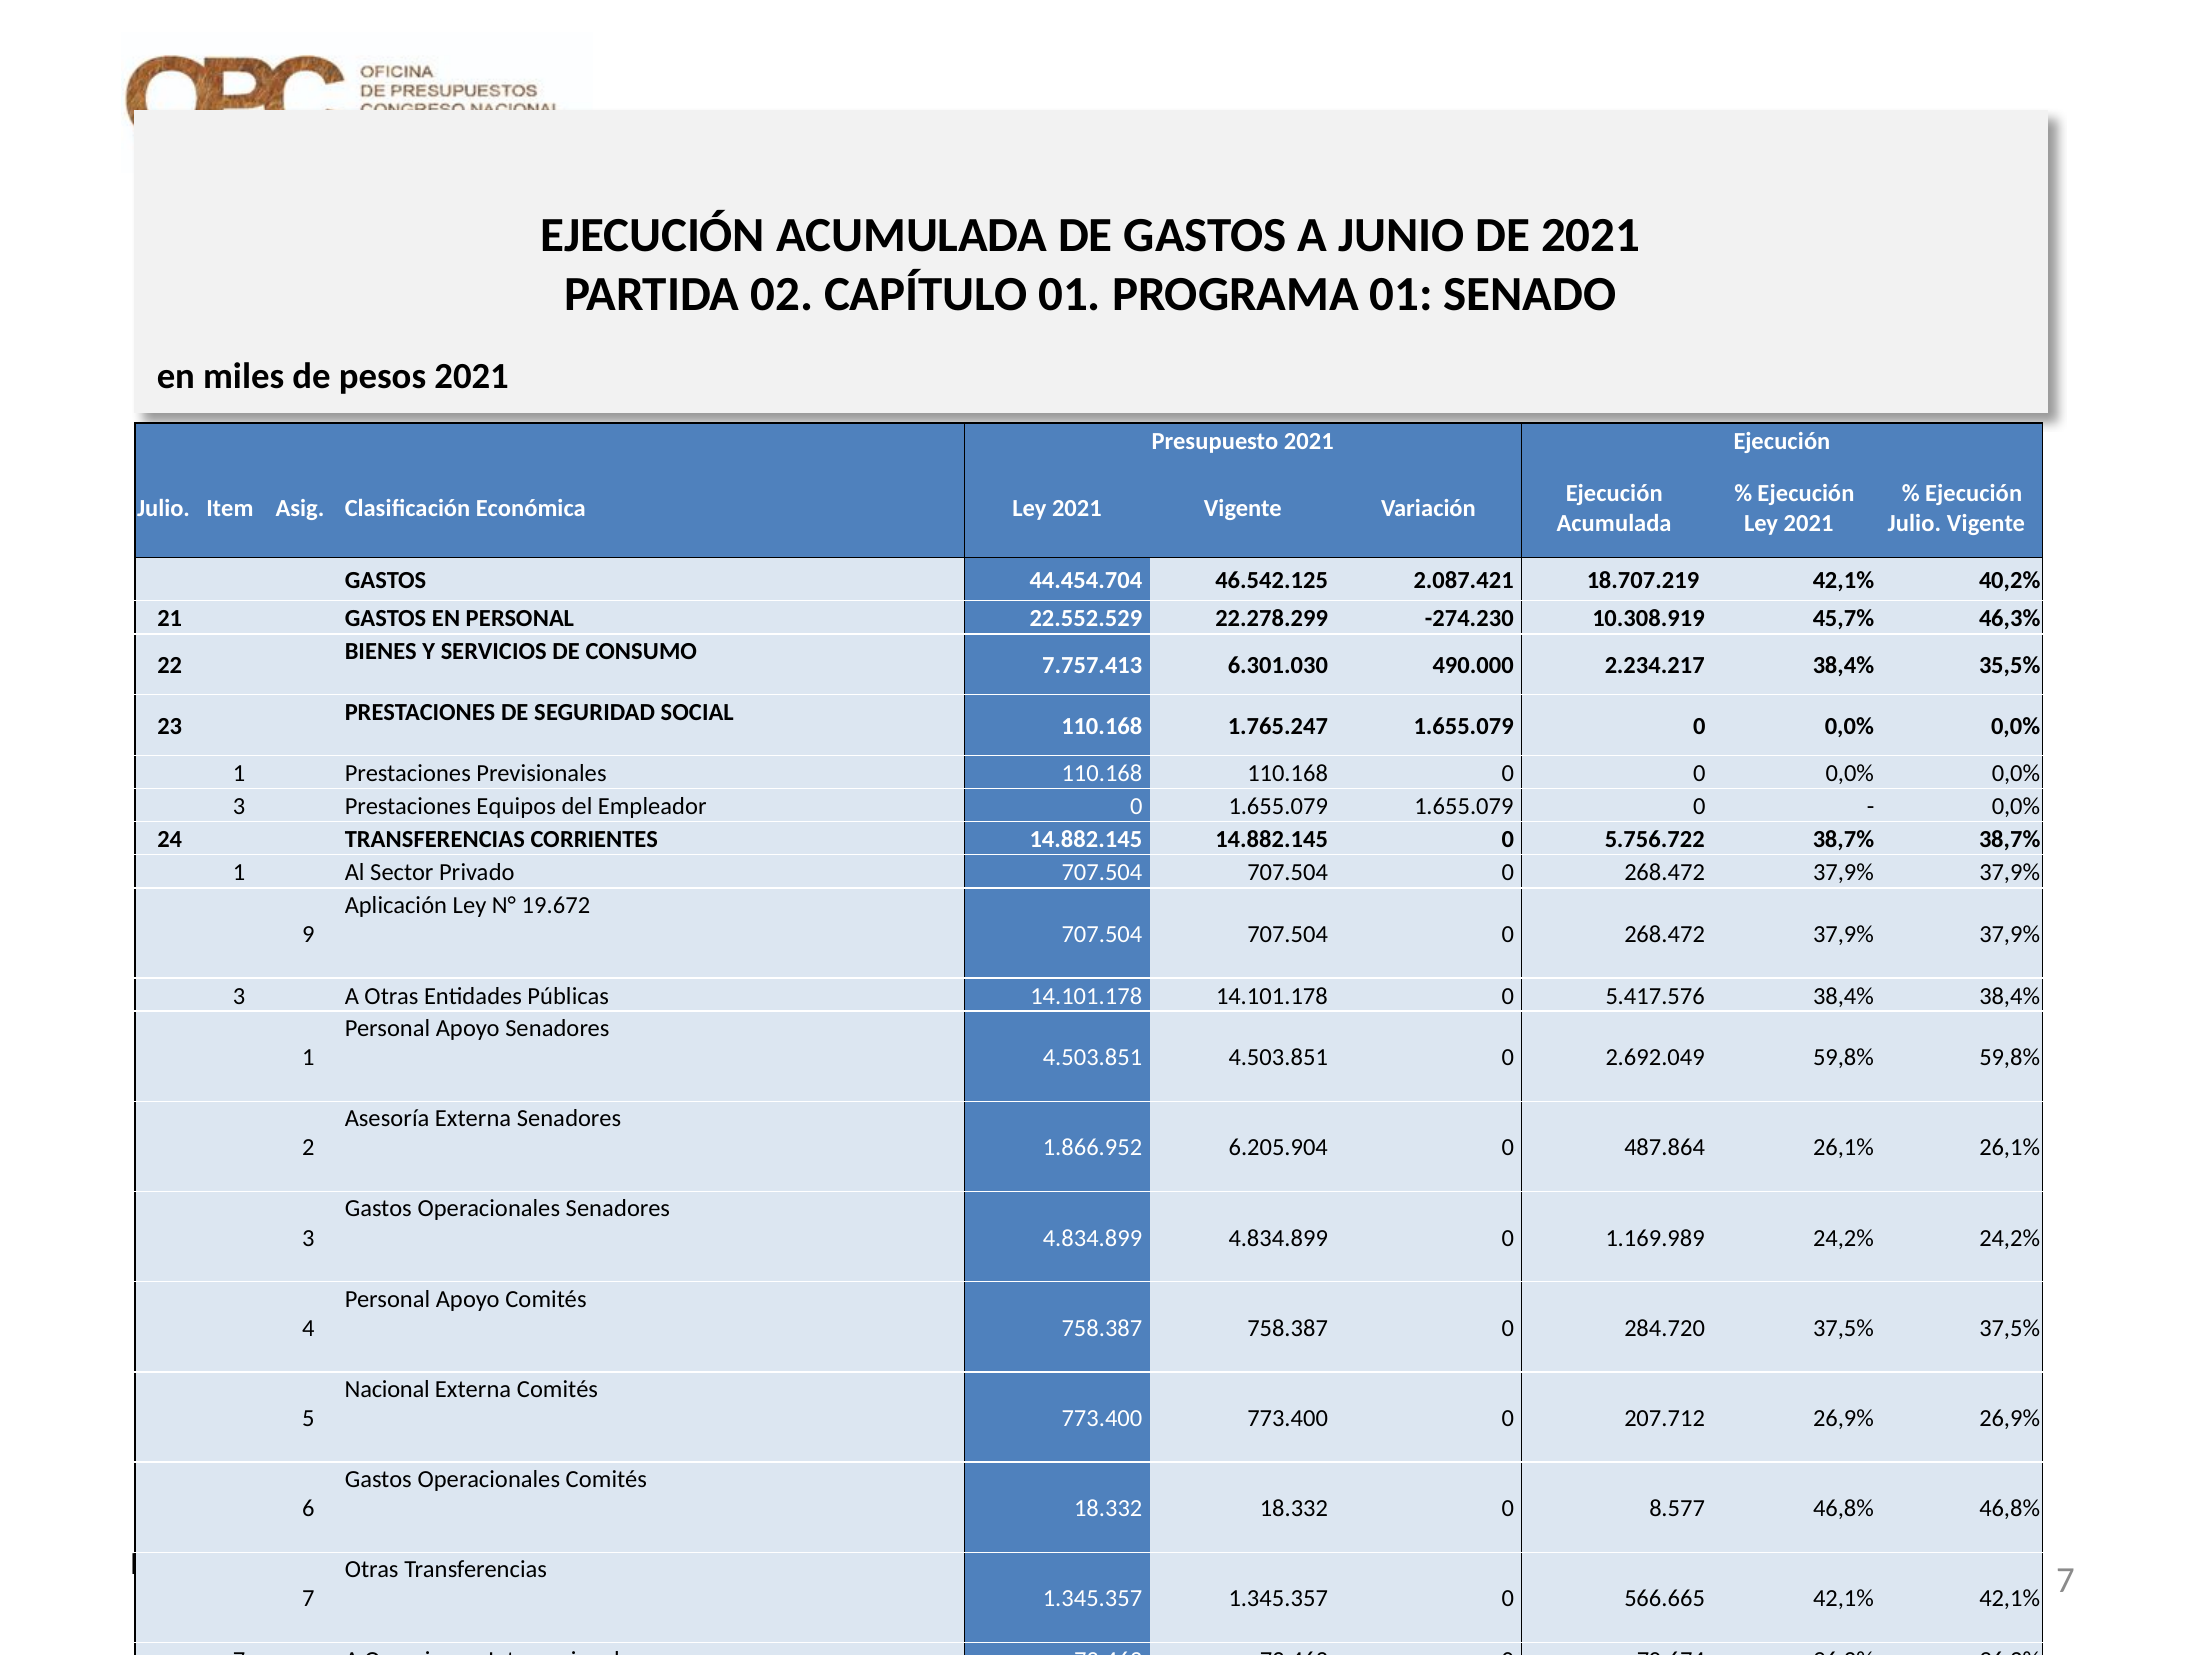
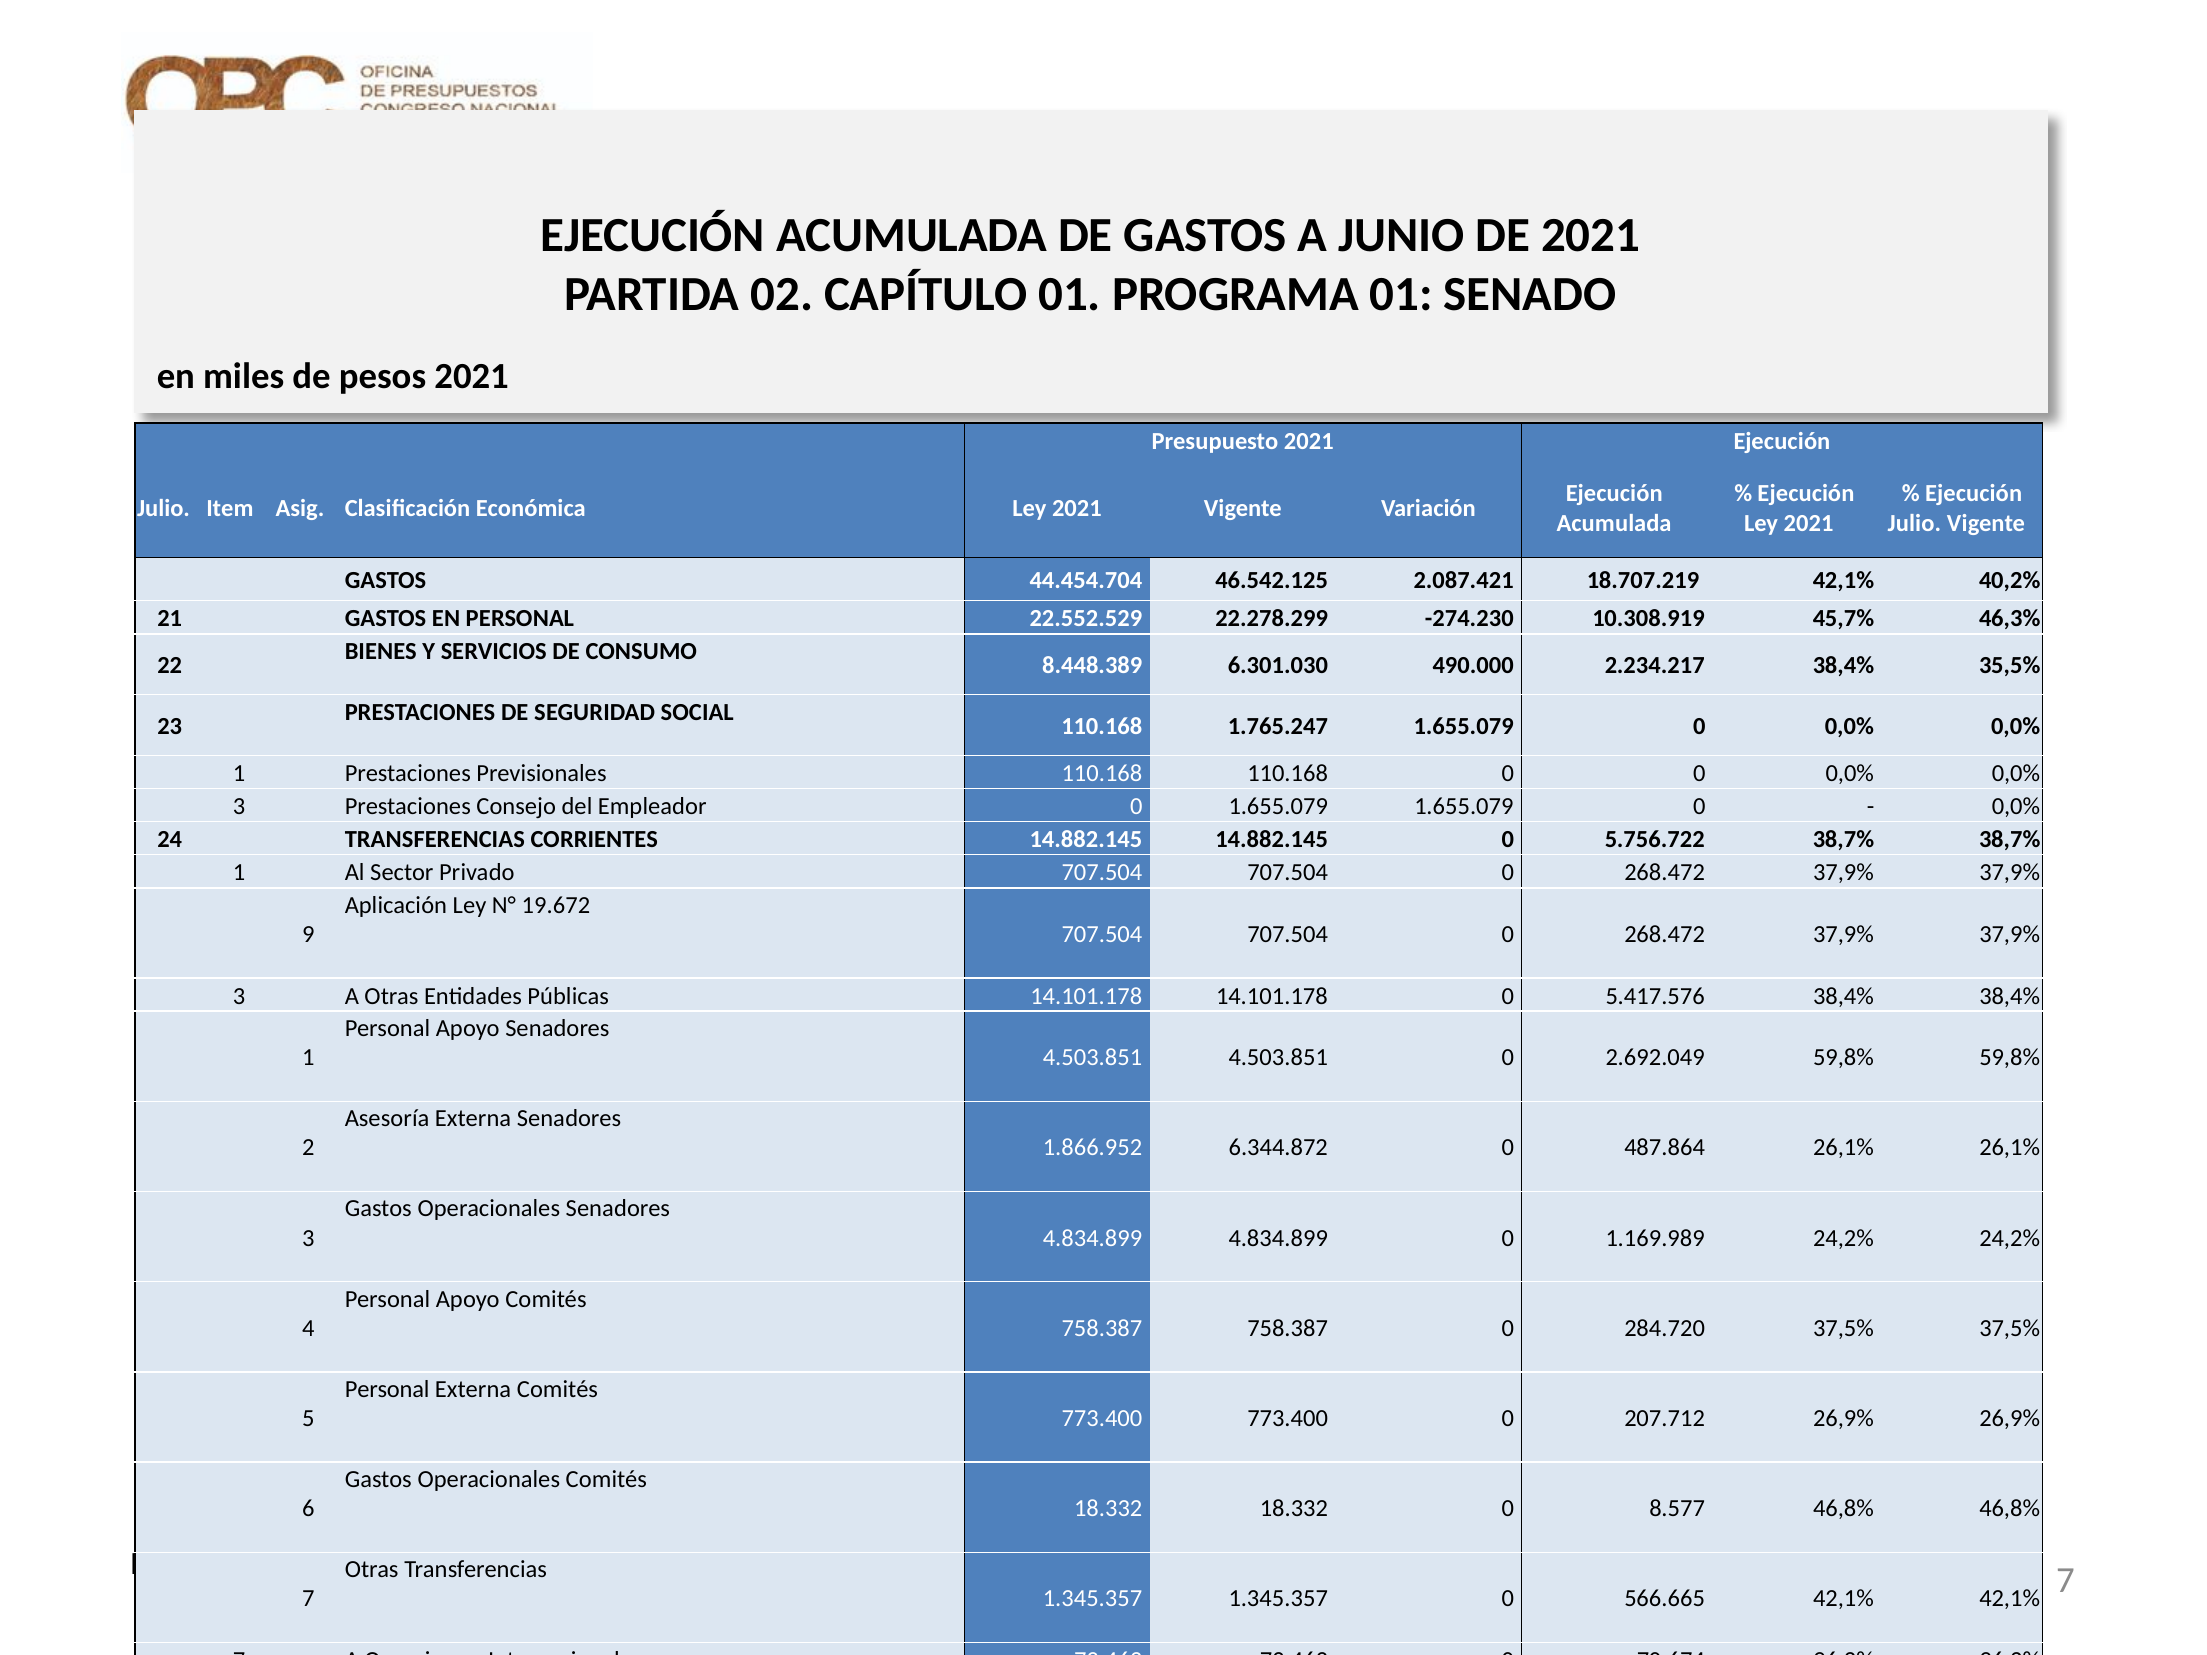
7.757.413: 7.757.413 -> 8.448.389 (1092, 666)
Prestaciones Equipos: Equipos -> Consejo (516, 807)
6.205.904: 6.205.904 -> 6.344.872 (1278, 1148)
Nacional: Nacional -> Personal (387, 1389)
